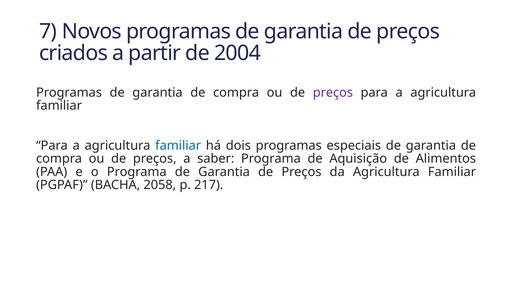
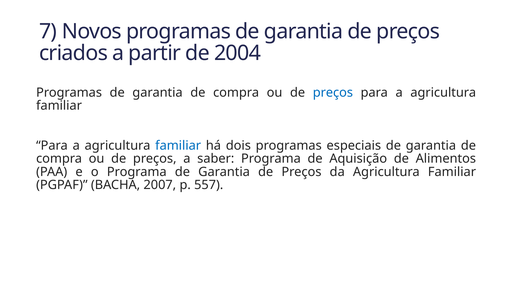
preços colour: purple -> blue (333, 93)
2058: 2058 -> 2007 (160, 185)
217: 217 -> 557 (209, 185)
